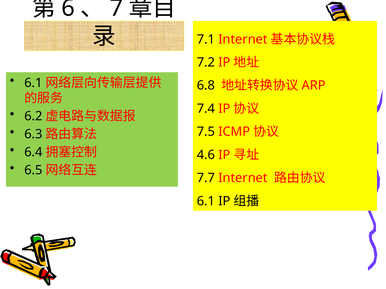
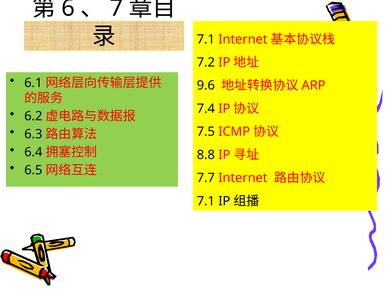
6.8: 6.8 -> 9.6 (206, 86)
4.6: 4.6 -> 8.8 (206, 155)
6.1: 6.1 -> 7.1 (206, 201)
